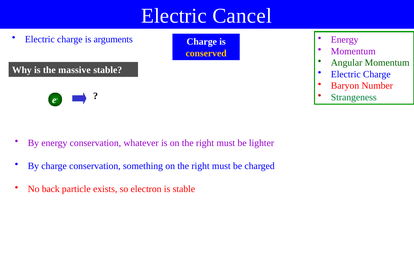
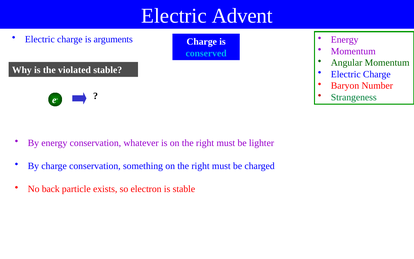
Cancel: Cancel -> Advent (242, 16)
conserved colour: yellow -> light blue (206, 53)
massive: massive -> violated (74, 70)
